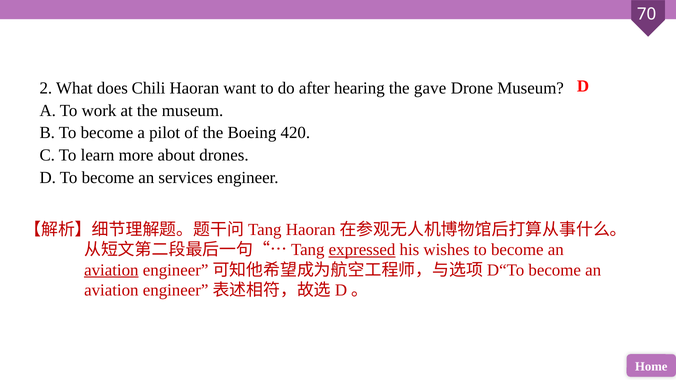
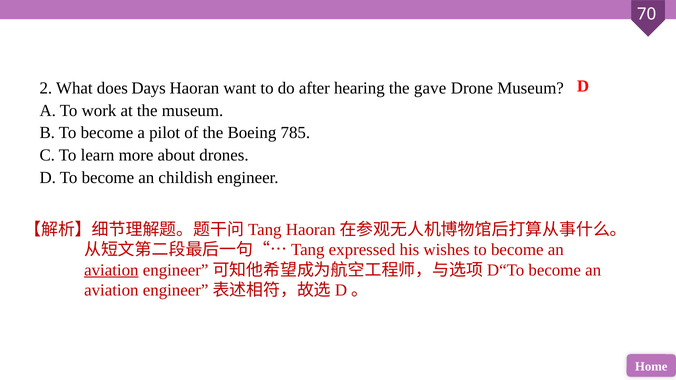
Chili: Chili -> Days (149, 88)
420: 420 -> 785 (295, 133)
services: services -> childish (186, 178)
expressed underline: present -> none (362, 250)
